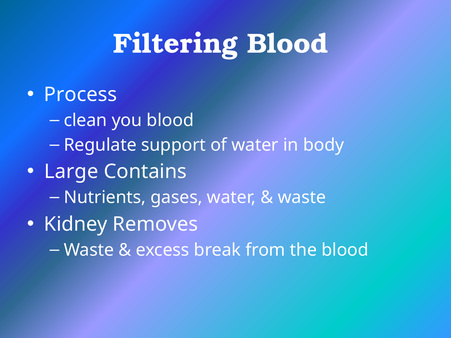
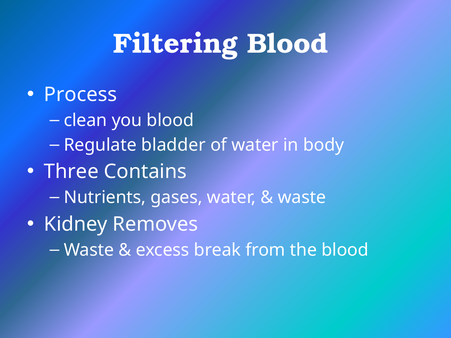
support: support -> bladder (173, 145)
Large: Large -> Three (71, 172)
